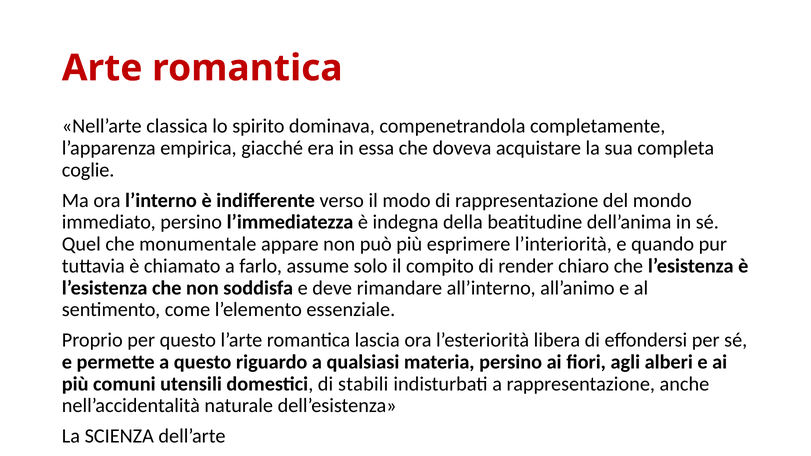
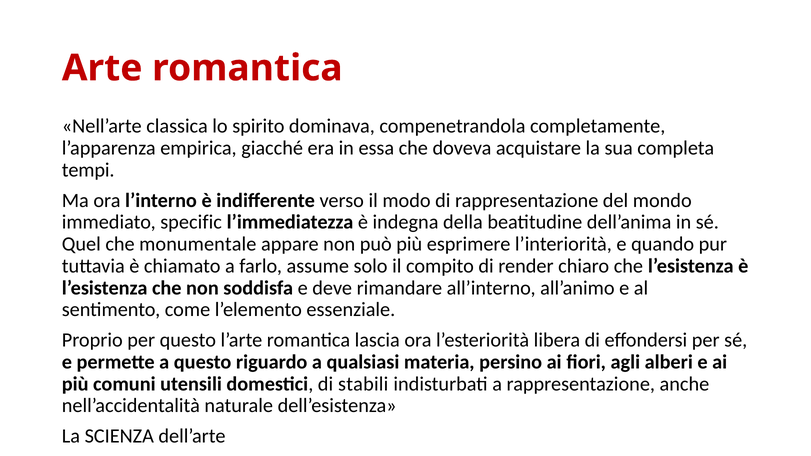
coglie: coglie -> tempi (88, 170)
immediato persino: persino -> specific (191, 222)
